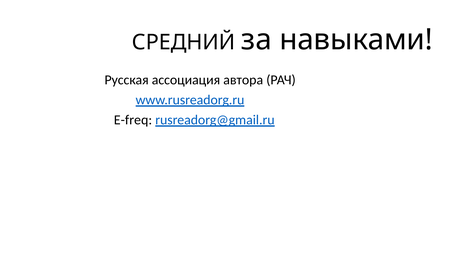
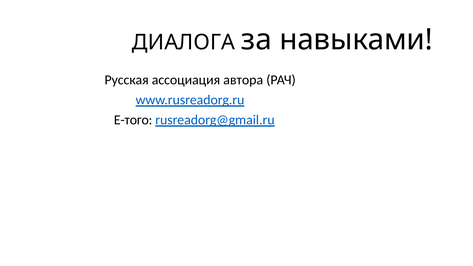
СРЕДНИЙ: СРЕДНИЙ -> ДИАЛОГА (184, 42)
E-freq: E-freq -> E-того (133, 120)
